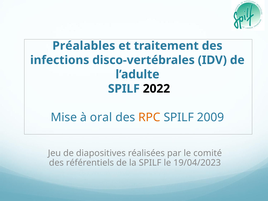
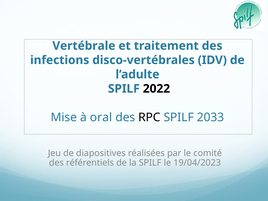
Préalables: Préalables -> Vertébrale (84, 46)
RPC colour: orange -> black (149, 117)
2009: 2009 -> 2033 (211, 117)
